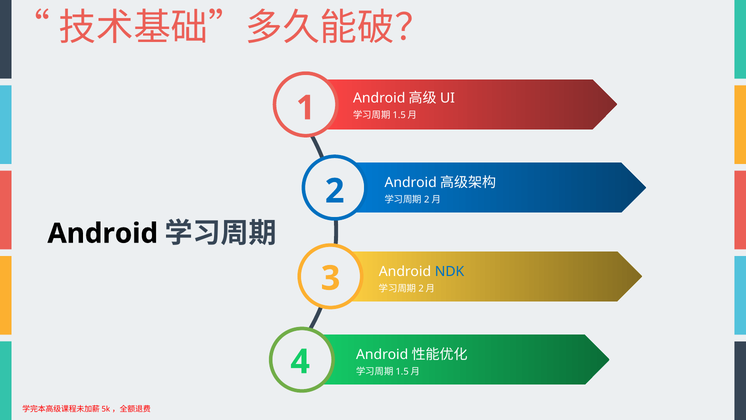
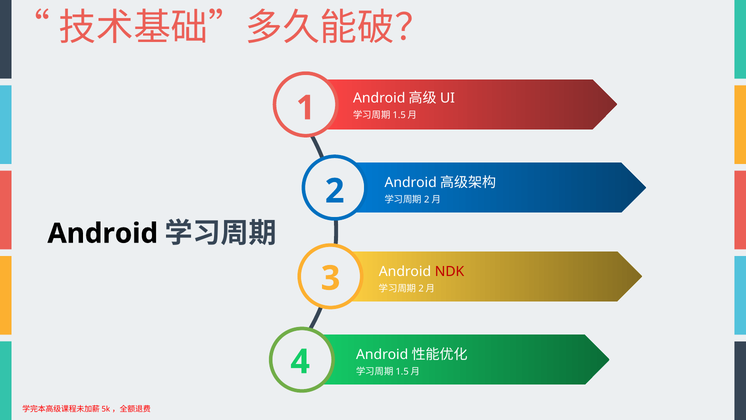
NDK colour: blue -> red (450, 272)
